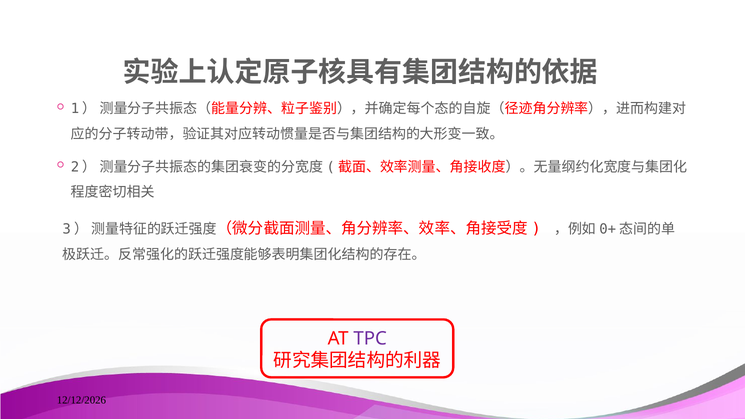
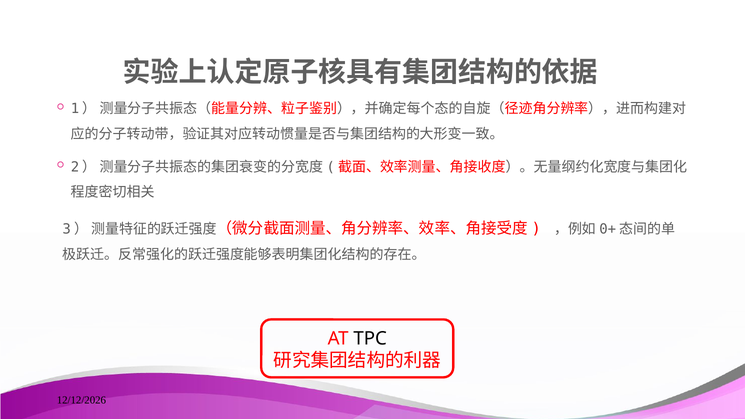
TPC colour: purple -> black (370, 339)
